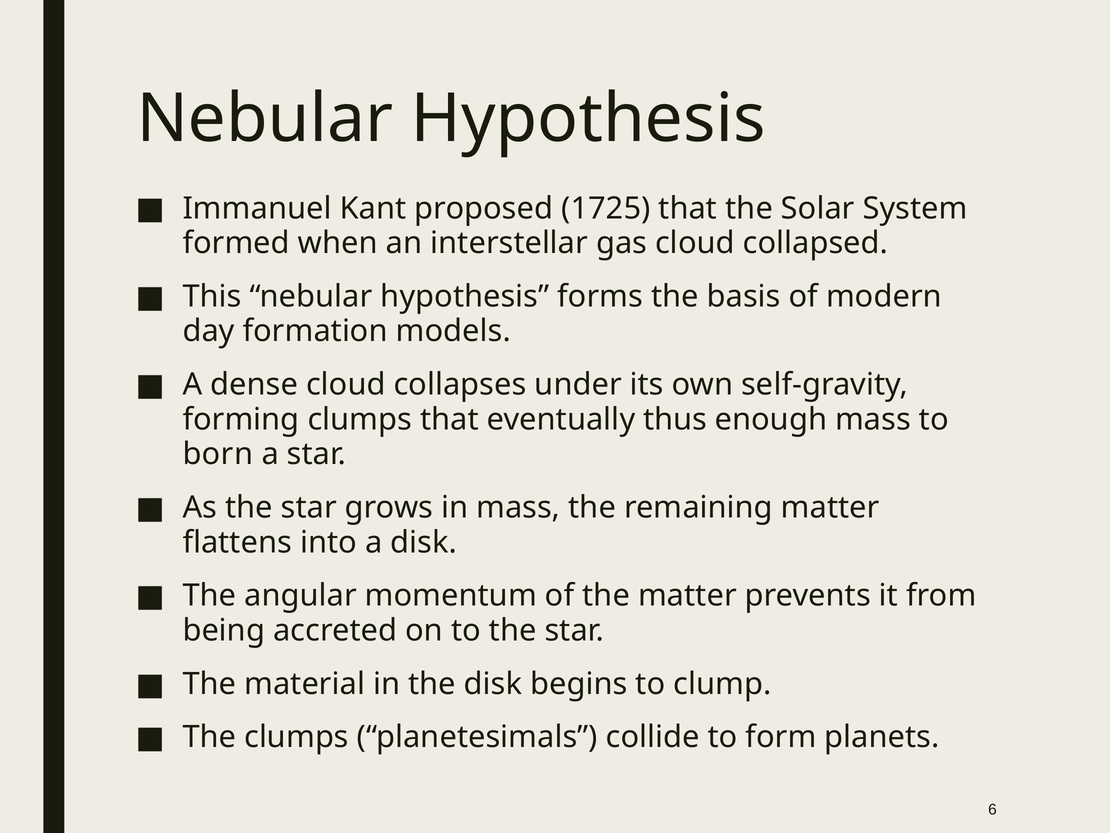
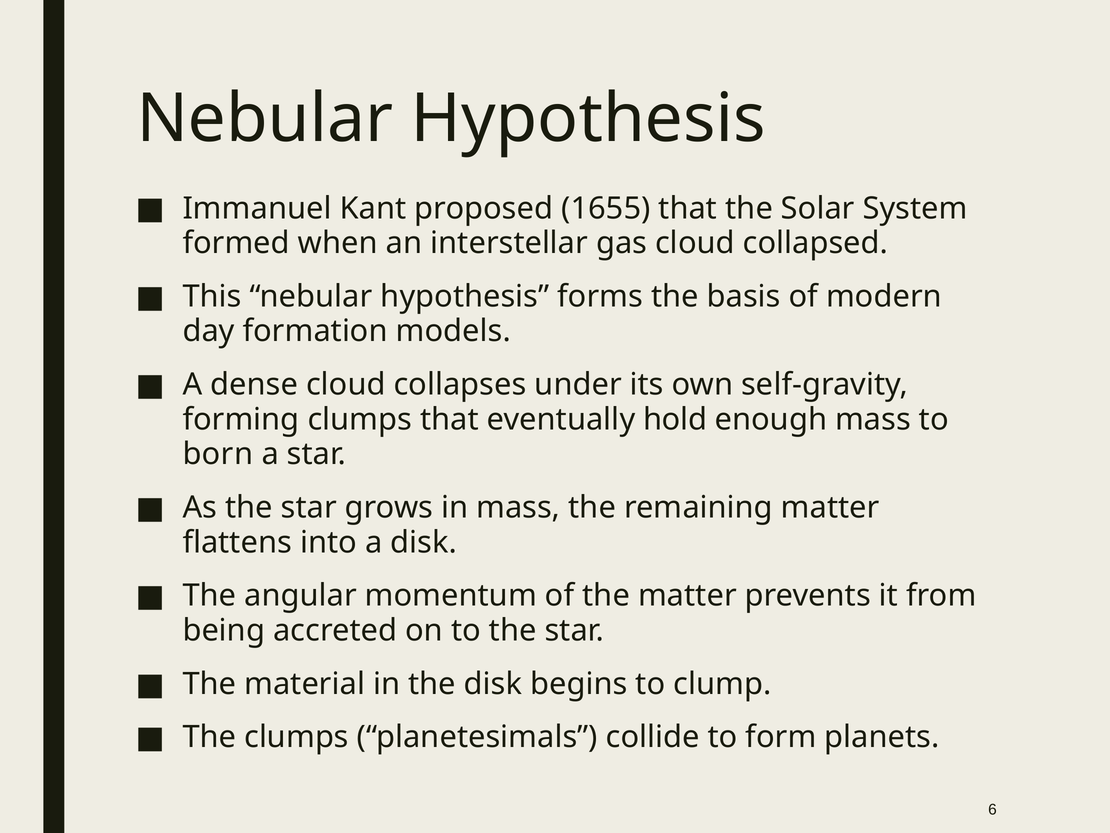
1725: 1725 -> 1655 (606, 208)
thus: thus -> hold (675, 419)
